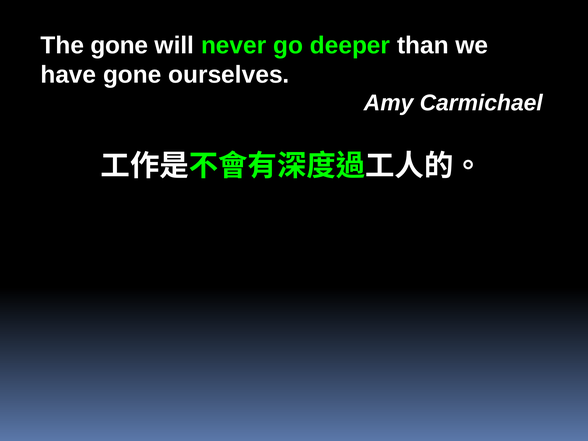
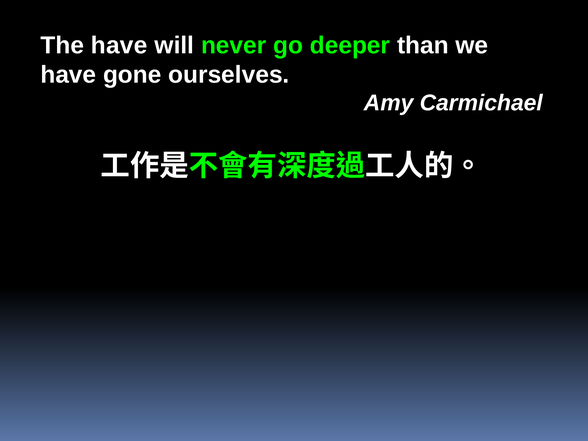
The gone: gone -> have (119, 45)
